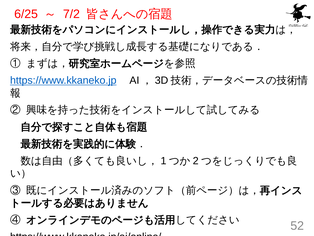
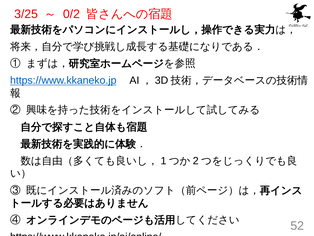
6/25: 6/25 -> 3/25 (26, 14)
7/2: 7/2 -> 0/2 (71, 14)
